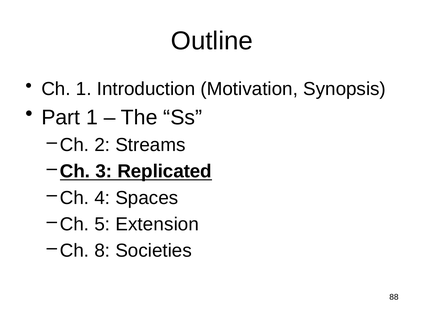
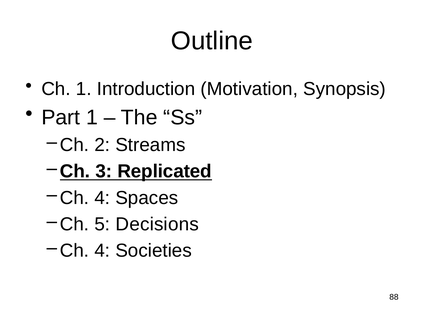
Extension: Extension -> Decisions (157, 224)
8: 8 -> 4 (102, 251)
